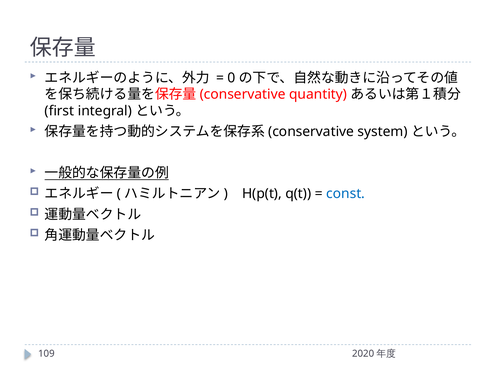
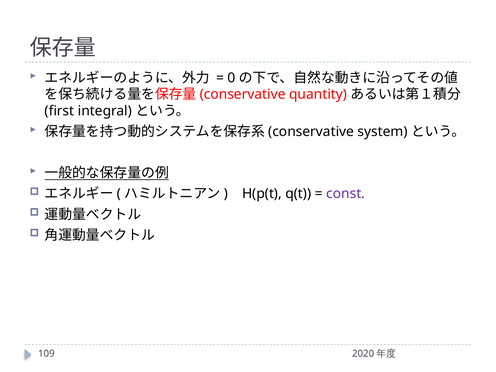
const colour: blue -> purple (346, 194)
